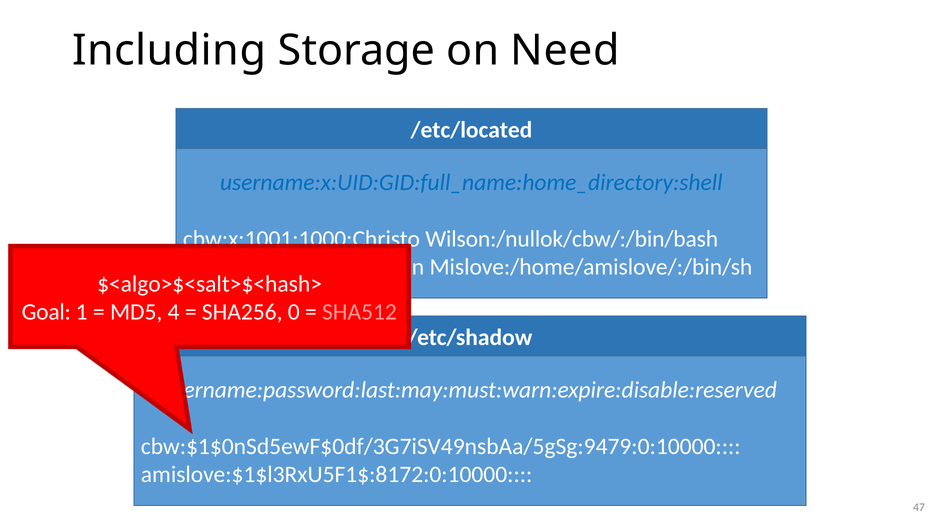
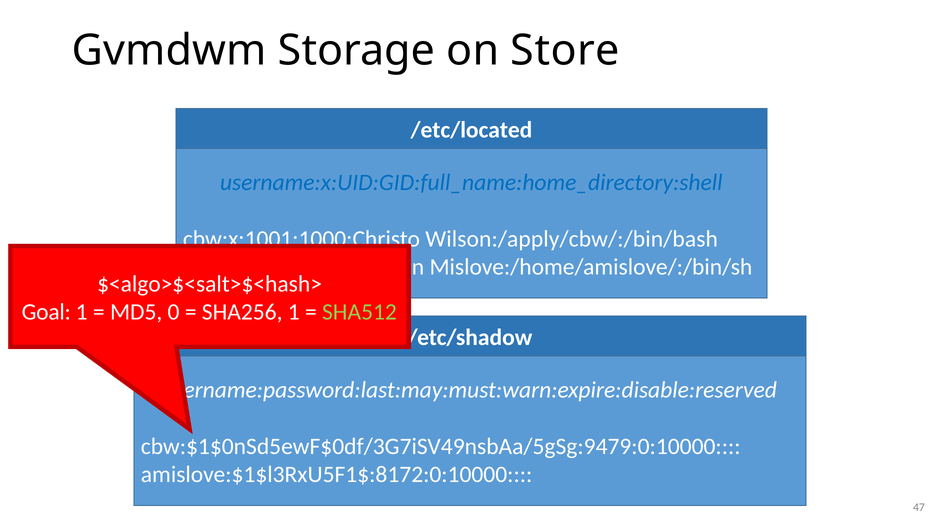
Including: Including -> Gvmdwm (169, 51)
Need: Need -> Store (565, 51)
Wilson:/nullok/cbw/:/bin/bash: Wilson:/nullok/cbw/:/bin/bash -> Wilson:/apply/cbw/:/bin/bash (572, 239)
4: 4 -> 0 (174, 312)
SHA256 0: 0 -> 1 (294, 312)
SHA512 colour: pink -> light green (359, 312)
